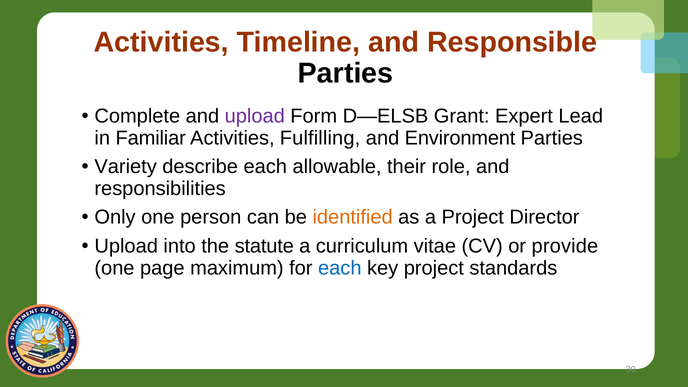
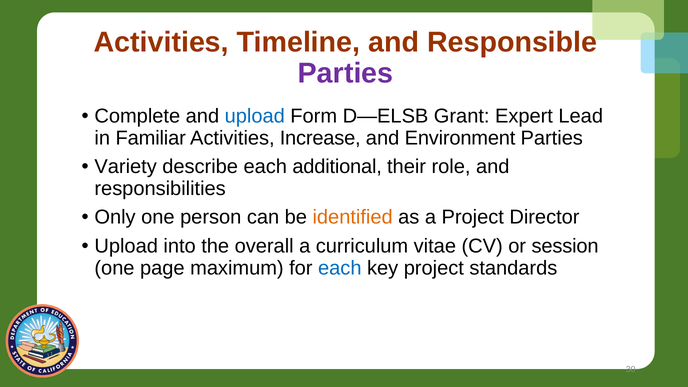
Parties colour: black -> purple (346, 73)
upload colour: purple -> blue (255, 116)
Fulfilling: Fulfilling -> Increase (320, 138)
allowable: allowable -> additional (337, 167)
statute: statute -> overall (264, 246)
provide: provide -> session (565, 246)
